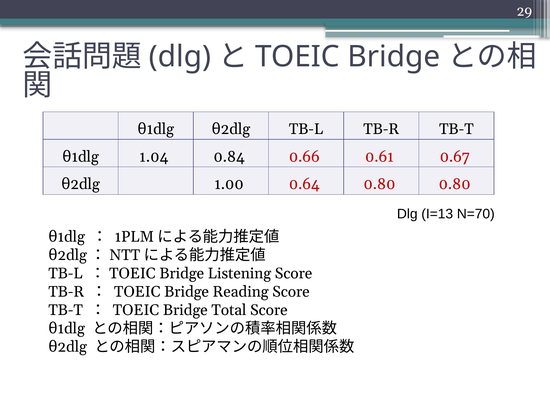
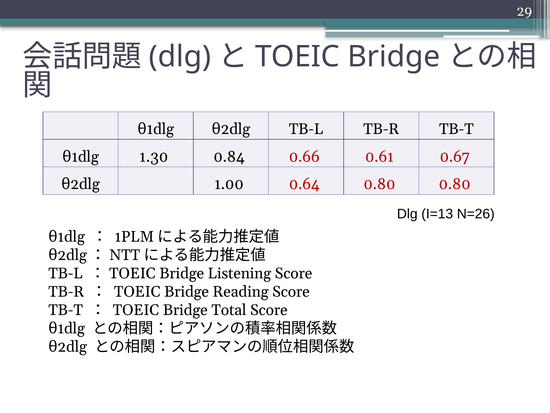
1.04: 1.04 -> 1.30 (154, 156)
N=70: N=70 -> N=26 (476, 214)
